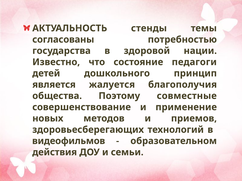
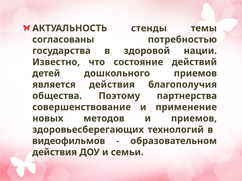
педагоги: педагоги -> действий (194, 62)
дошкольного принцип: принцип -> приемов (195, 74)
является жалуется: жалуется -> действия (112, 85)
совместные: совместные -> партнерства (187, 96)
